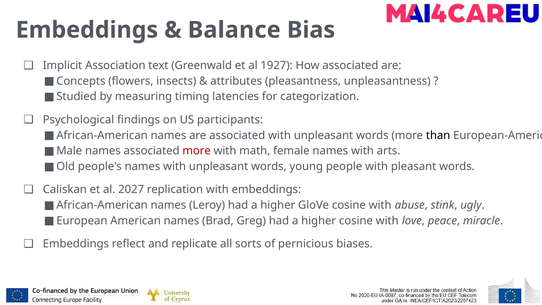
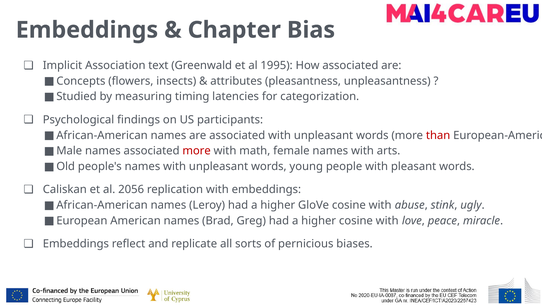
Balance: Balance -> Chapter (234, 30)
1927: 1927 -> 1995 (277, 65)
than colour: black -> red (438, 135)
2027: 2027 -> 2056 (131, 189)
